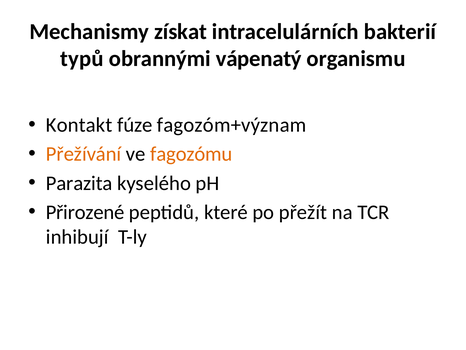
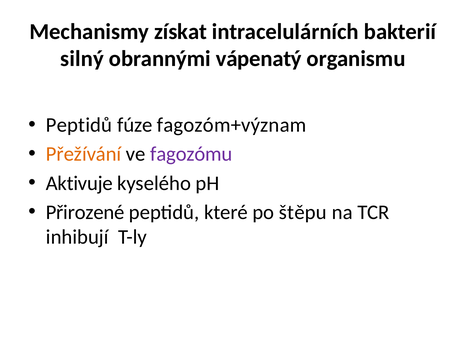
typů: typů -> silný (82, 59)
Kontakt: Kontakt -> Peptidů (79, 125)
fagozómu colour: orange -> purple (191, 154)
Parazita: Parazita -> Aktivuje (79, 183)
přežít: přežít -> štěpu (303, 212)
